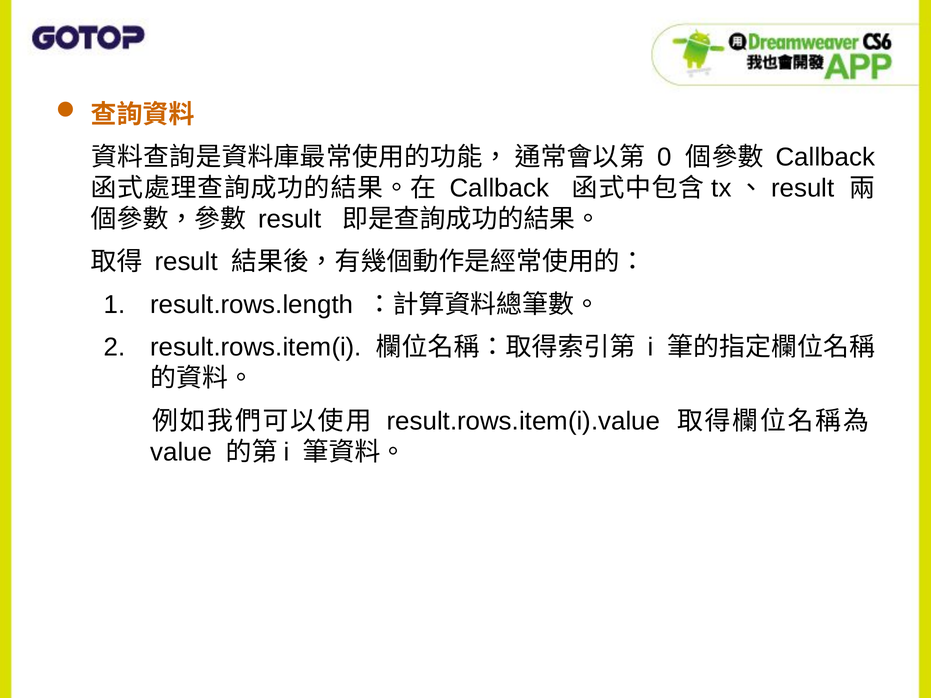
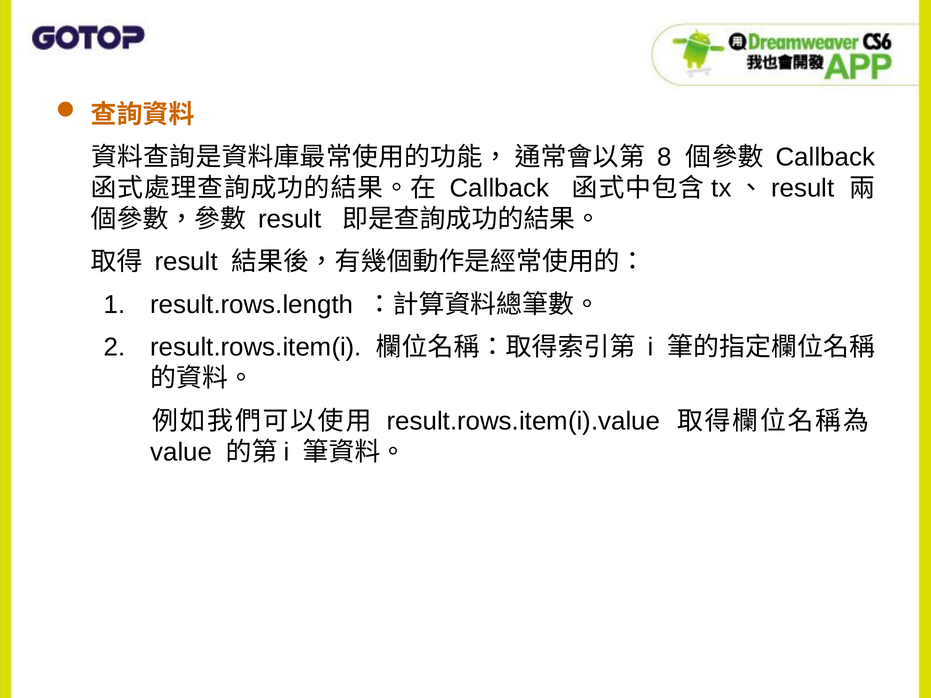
0: 0 -> 8 (665, 157)
